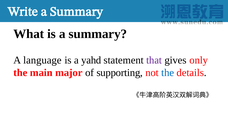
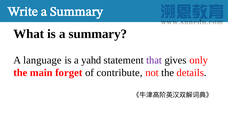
major: major -> forget (69, 73)
supporting: supporting -> contribute (120, 73)
the colour: blue -> black (168, 73)
